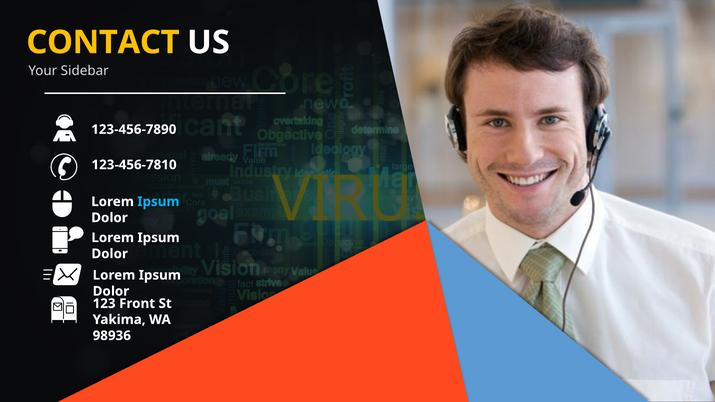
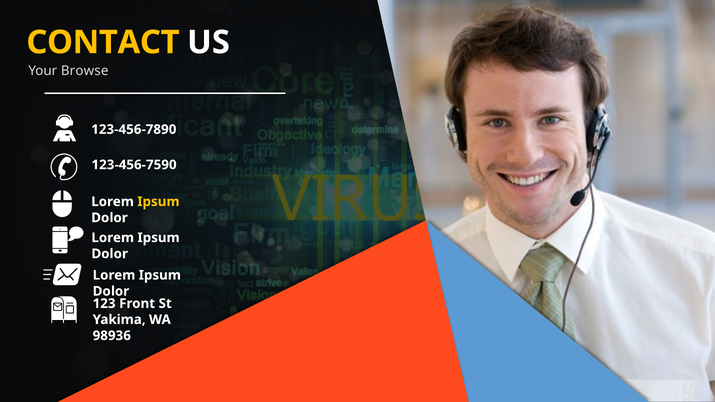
Sidebar: Sidebar -> Browse (85, 71)
123-456-7810: 123-456-7810 -> 123-456-7590 (134, 165)
Ipsum colour: light blue -> yellow (158, 202)
